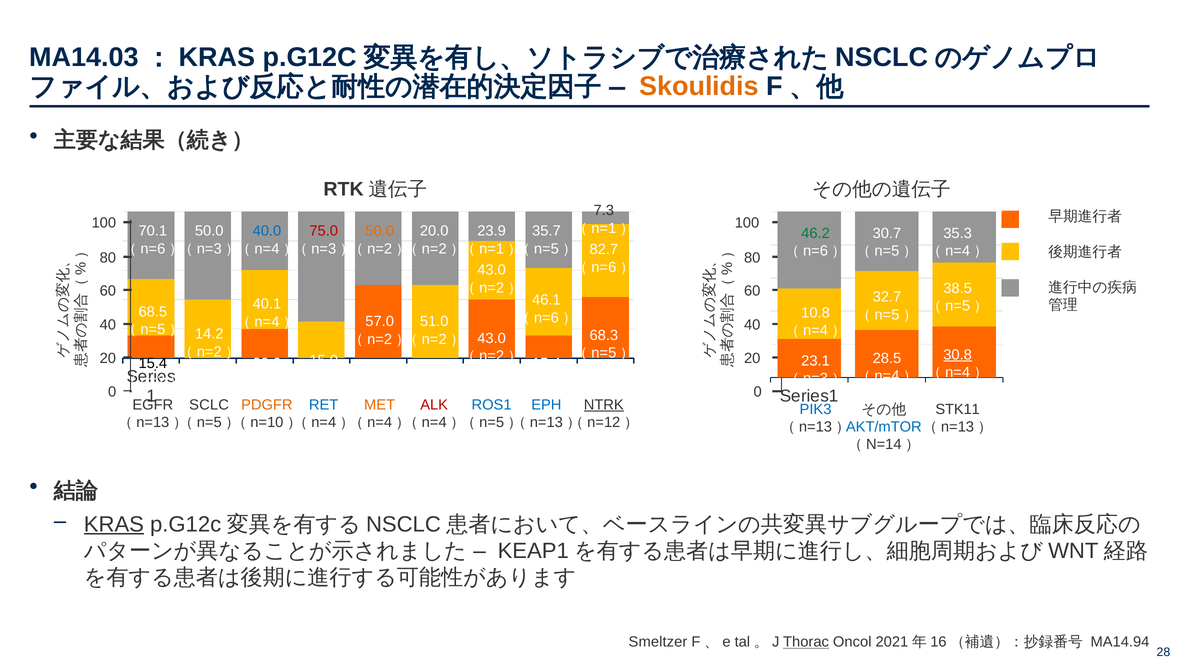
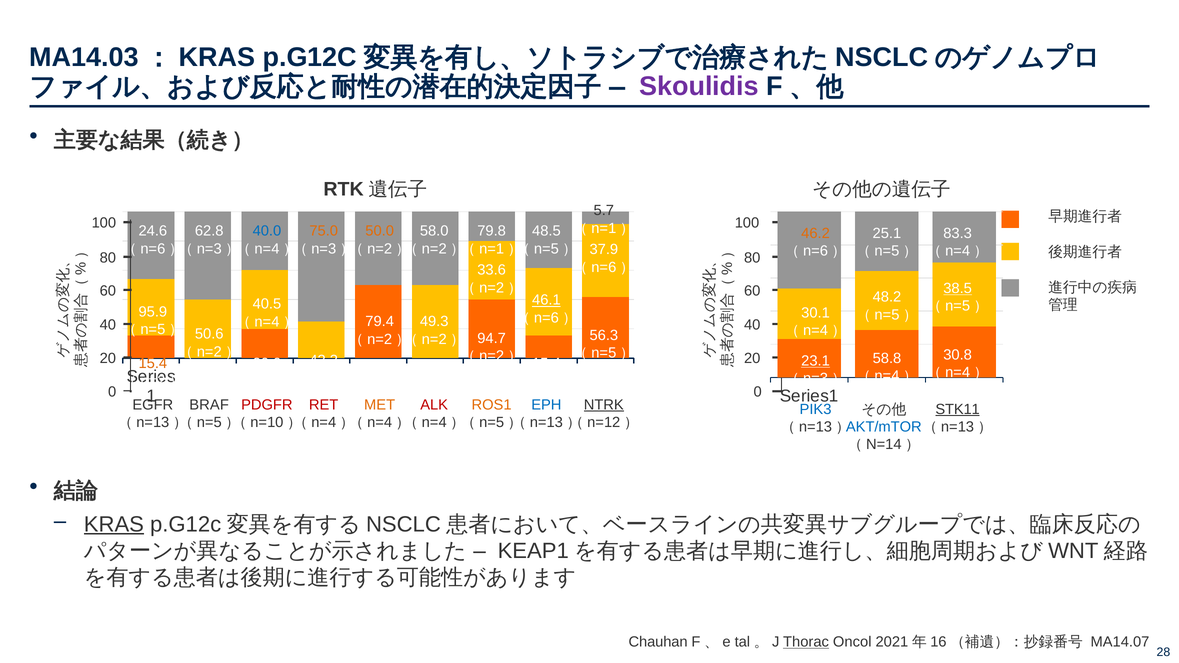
Skoulidis colour: orange -> purple (699, 87)
7.3: 7.3 -> 5.7 (604, 211)
70.1: 70.1 -> 24.6 (153, 231)
50.0: 50.0 -> 62.8 (209, 231)
75.0 colour: red -> orange (324, 231)
20.0: 20.0 -> 58.0 (434, 231)
23.9: 23.9 -> 79.8 (492, 231)
35.7: 35.7 -> 48.5 (546, 231)
46.2 colour: green -> orange (816, 233)
30.7: 30.7 -> 25.1 (887, 233)
35.3: 35.3 -> 83.3 (958, 233)
82.7: 82.7 -> 37.9 (604, 250)
43.0: 43.0 -> 33.6 (492, 270)
38.5 underline: none -> present (958, 288)
32.7: 32.7 -> 48.2 (887, 297)
46.1 underline: none -> present (546, 300)
40.1: 40.1 -> 40.5 (267, 304)
68.5: 68.5 -> 95.9 (153, 312)
10.8: 10.8 -> 30.1 (816, 313)
57.0: 57.0 -> 79.4 (380, 322)
51.0: 51.0 -> 49.3 (434, 322)
14.2: 14.2 -> 50.6 (209, 334)
68.3: 68.3 -> 56.3 (604, 336)
43.0: 43.0 -> 94.7 (492, 338)
30.8 underline: present -> none (958, 355)
28.5: 28.5 -> 58.8 (887, 358)
15.0: 15.0 -> 43.3 (324, 360)
23.1 underline: none -> present (816, 361)
15.4 colour: black -> orange (153, 364)
SCLC: SCLC -> BRAF (209, 405)
PDGFR colour: orange -> red (267, 405)
RET colour: blue -> red (324, 405)
ROS1 colour: blue -> orange (492, 405)
STK11 underline: none -> present (958, 409)
Smeltzer: Smeltzer -> Chauhan (658, 642)
MA14.94: MA14.94 -> MA14.07 (1120, 642)
